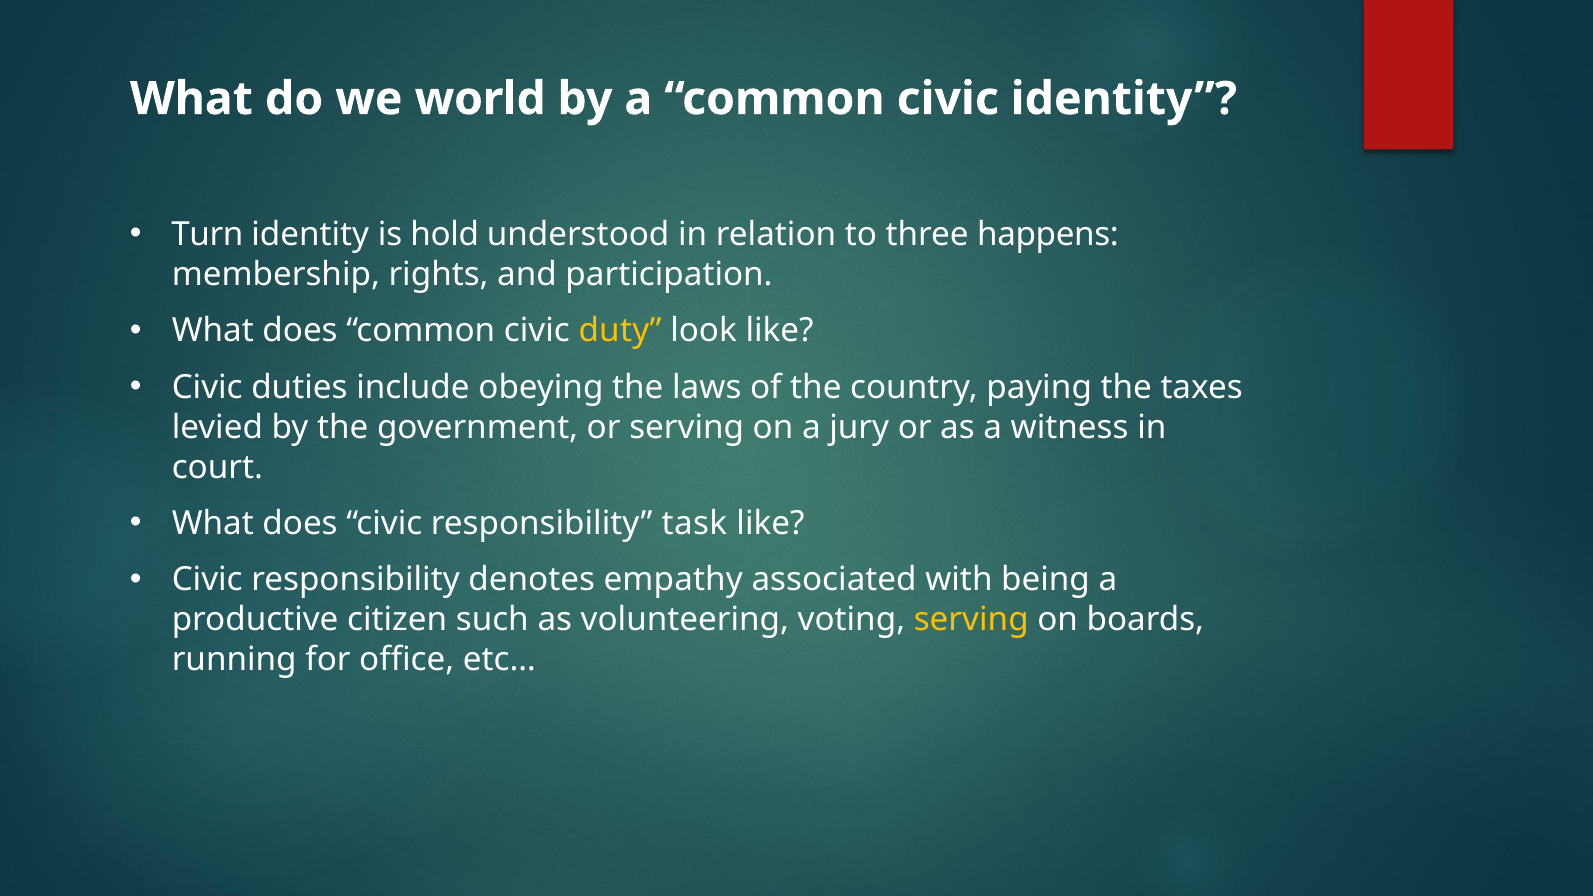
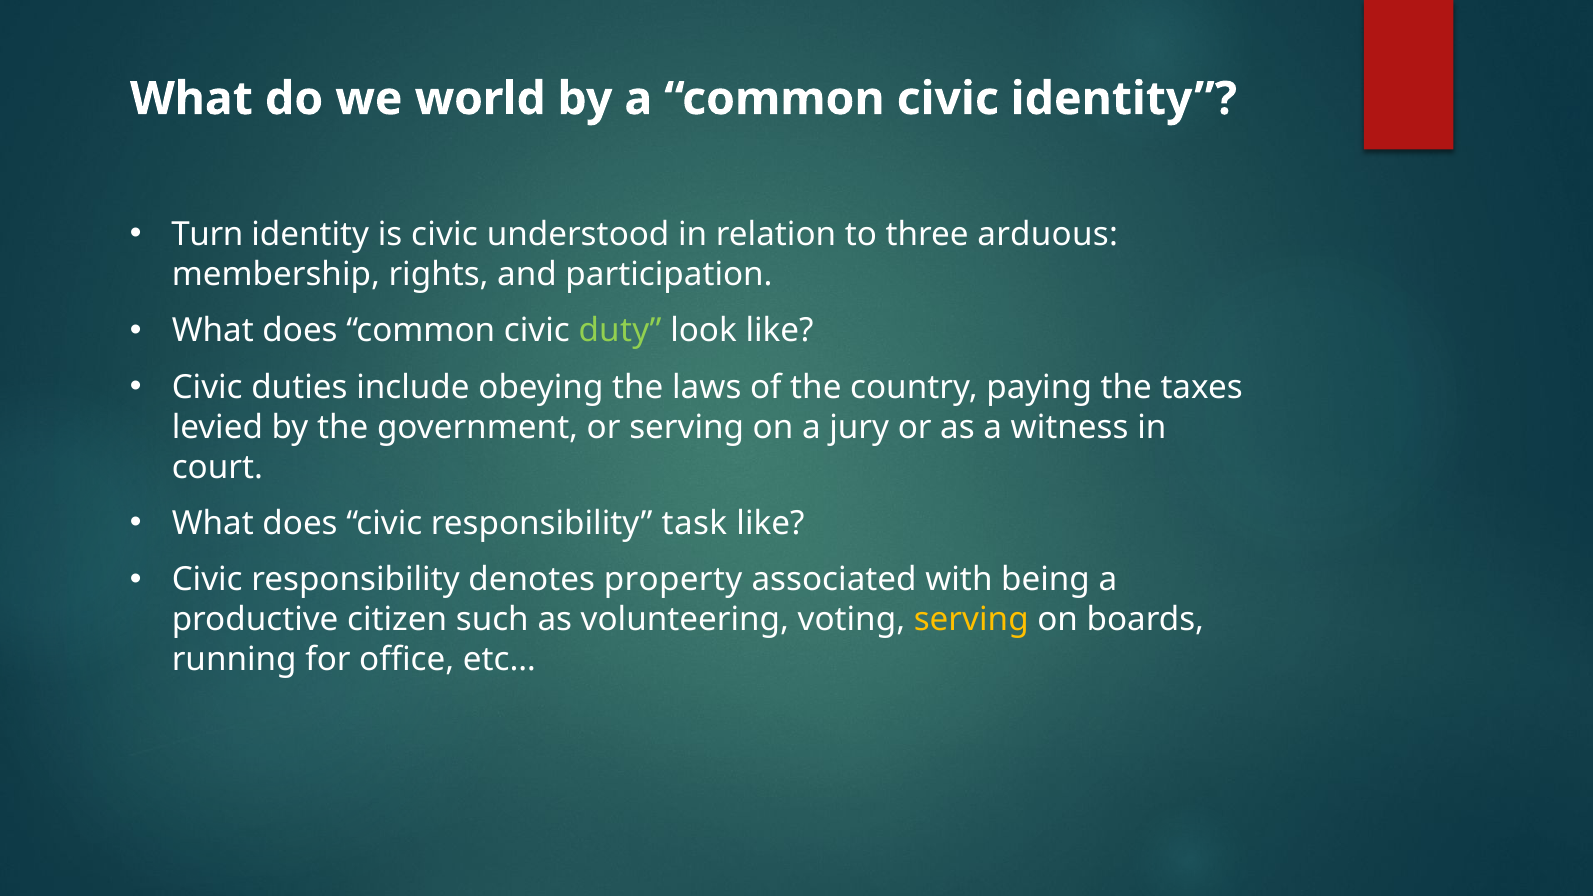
is hold: hold -> civic (444, 235)
happens: happens -> arduous (1048, 235)
duty colour: yellow -> light green (620, 331)
empathy: empathy -> property (673, 580)
